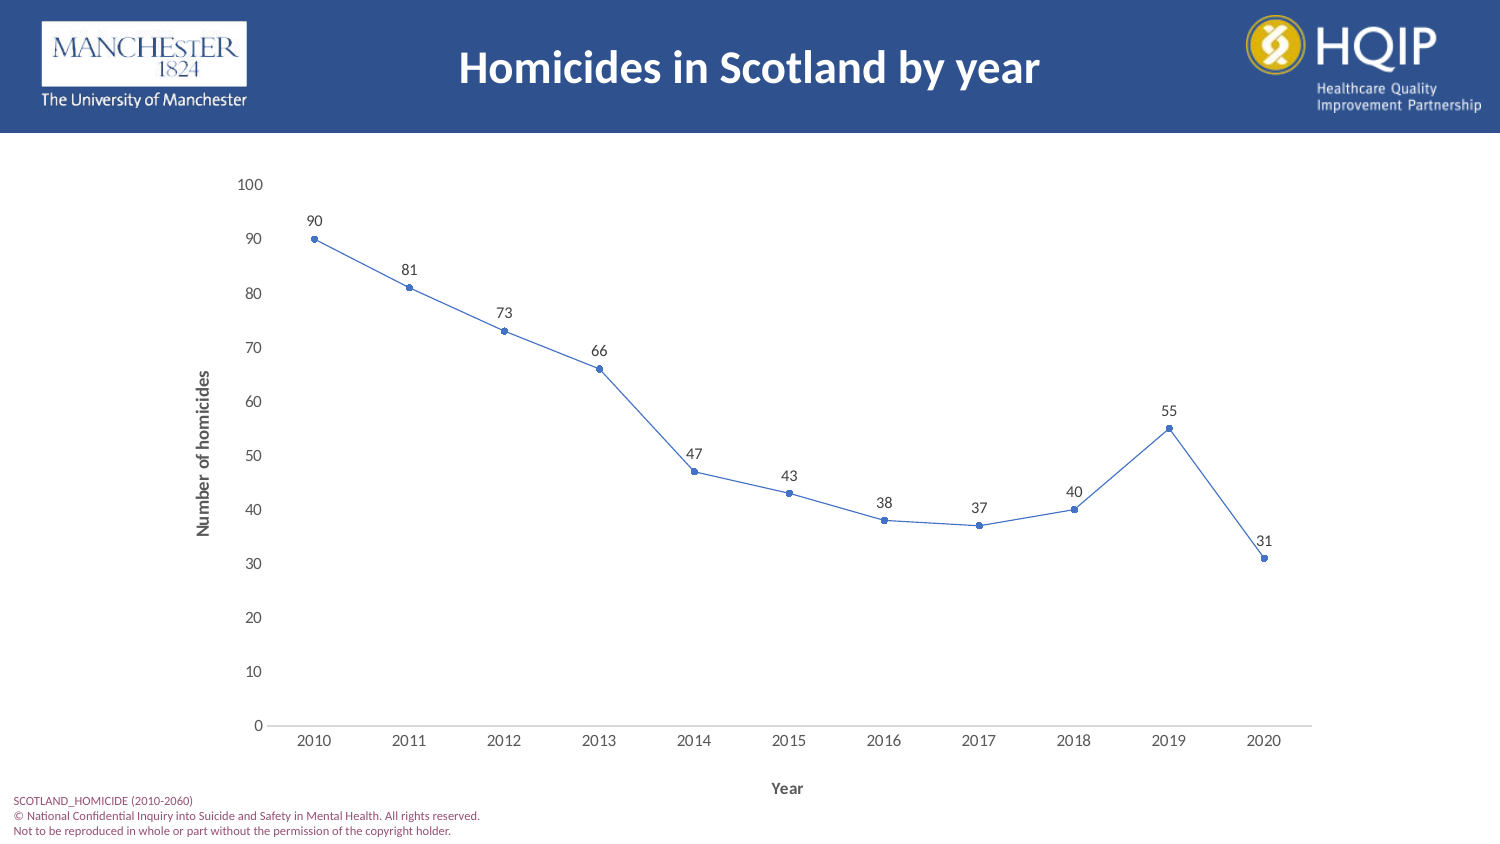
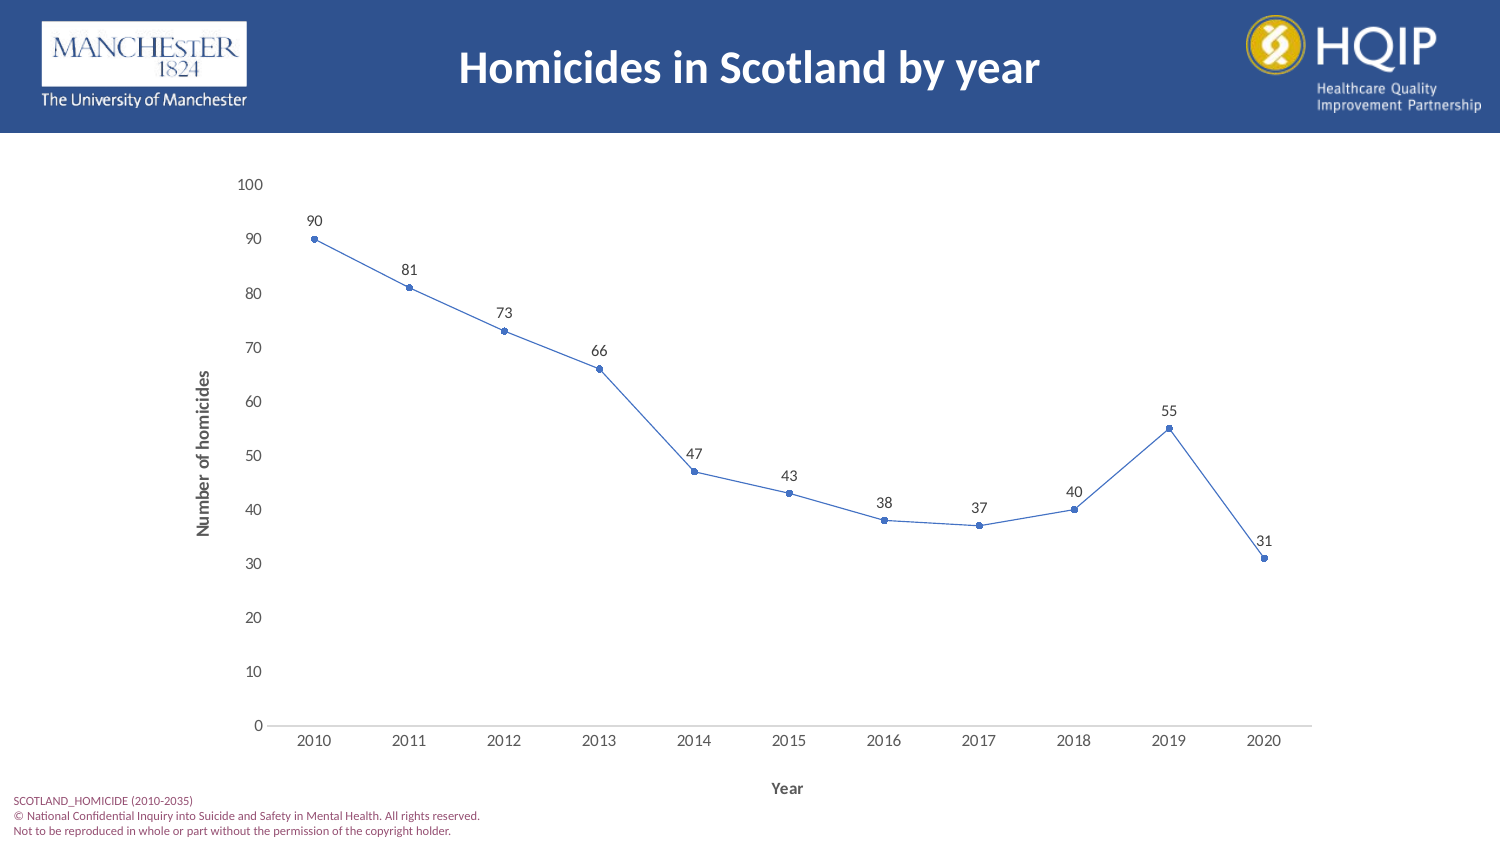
2010-2060: 2010-2060 -> 2010-2035 (162, 801)
